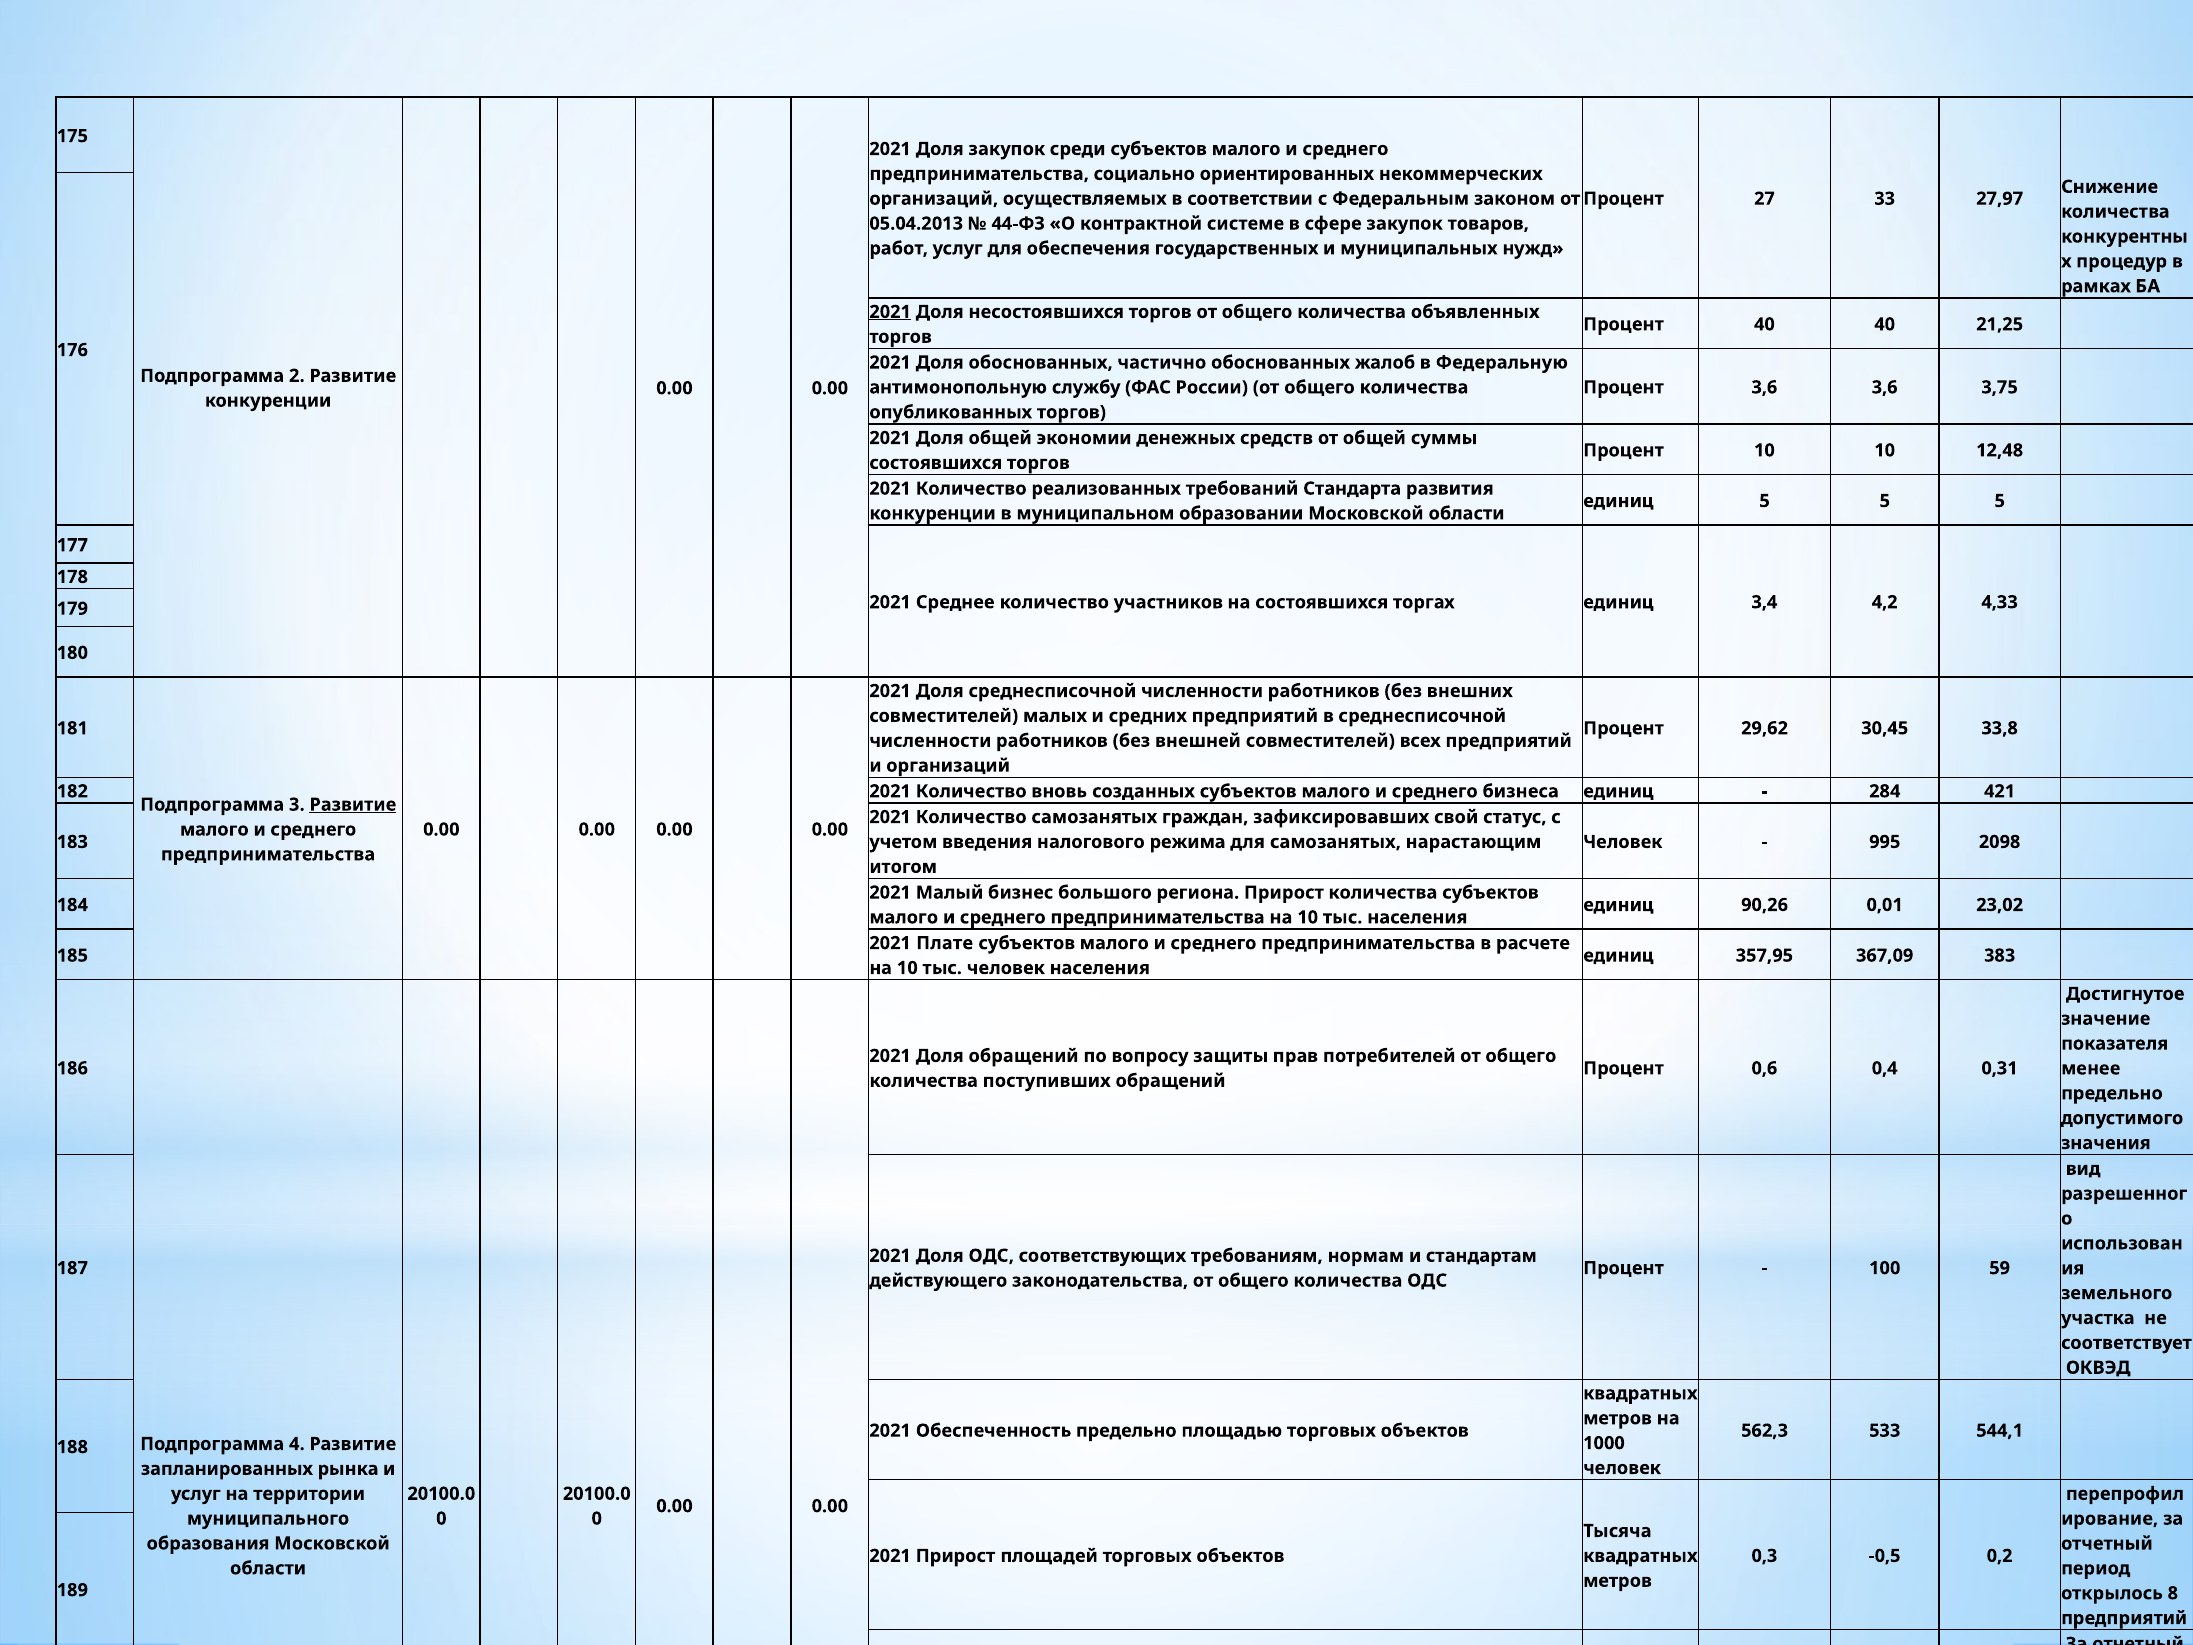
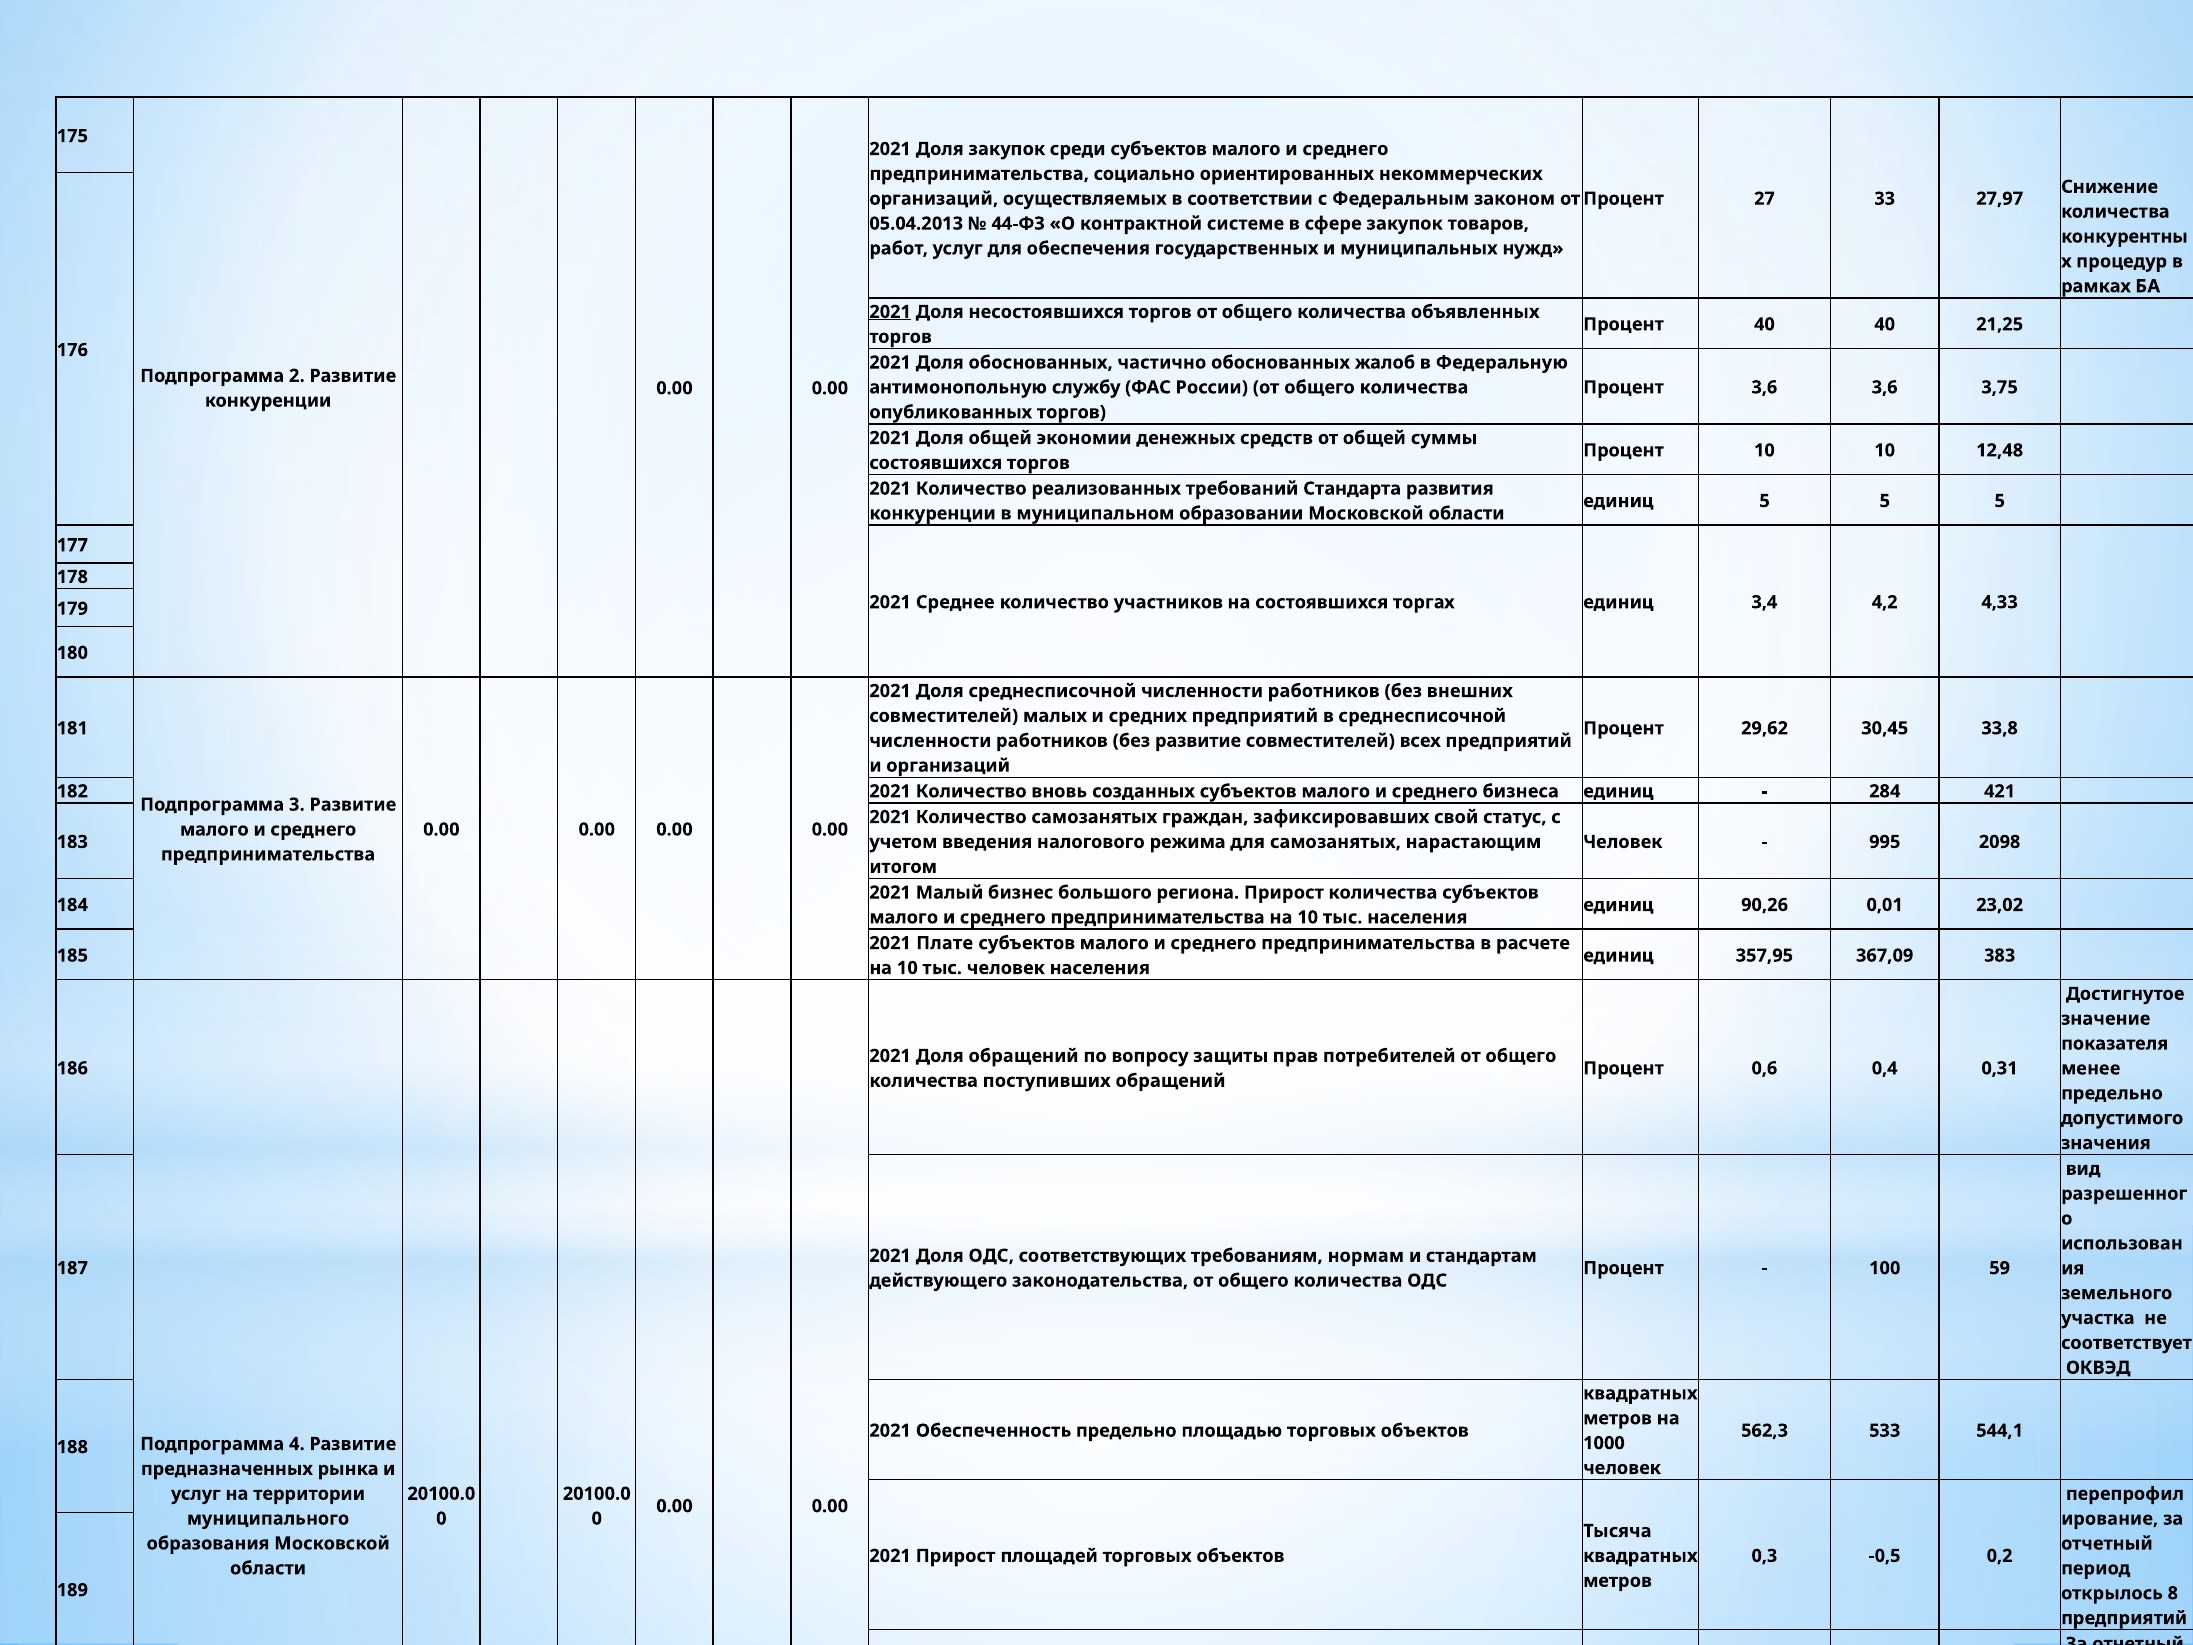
без внешней: внешней -> развитие (1198, 741)
Развитие underline: present -> none (353, 805)
запланированных: запланированных -> предназначенных (227, 1469)
